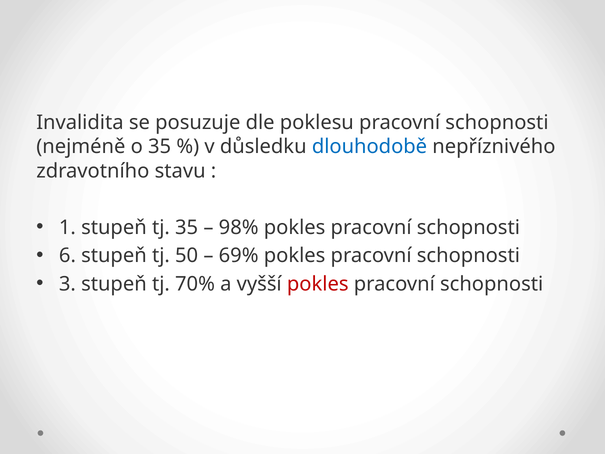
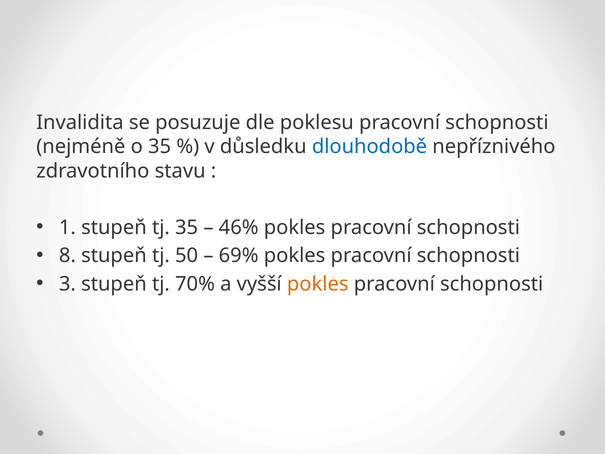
98%: 98% -> 46% (239, 227)
6: 6 -> 8 (67, 255)
pokles colour: red -> orange (318, 284)
